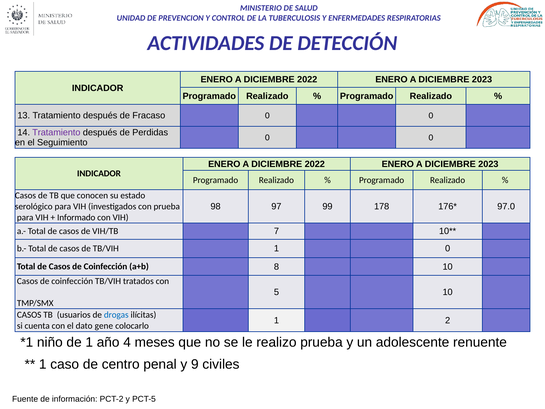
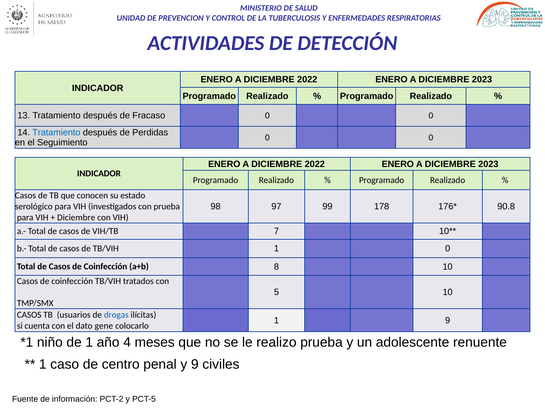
Tratamiento colour: purple -> blue (56, 132)
97.0: 97.0 -> 90.8 (506, 206)
Informado: Informado -> Diciembre (76, 217)
1 2: 2 -> 9 (448, 320)
